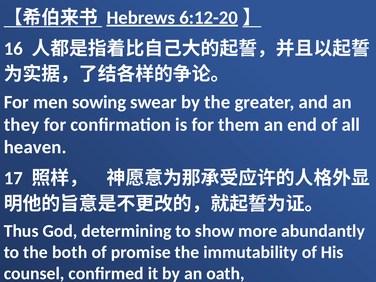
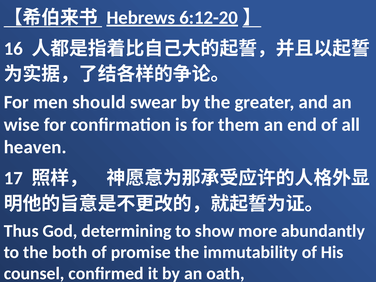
sowing: sowing -> should (99, 102)
they: they -> wise (22, 125)
